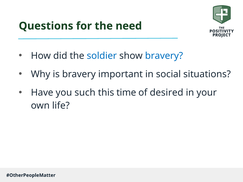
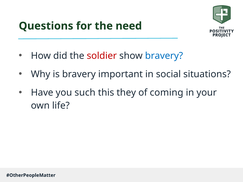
soldier colour: blue -> red (102, 56)
time: time -> they (126, 93)
desired: desired -> coming (167, 93)
